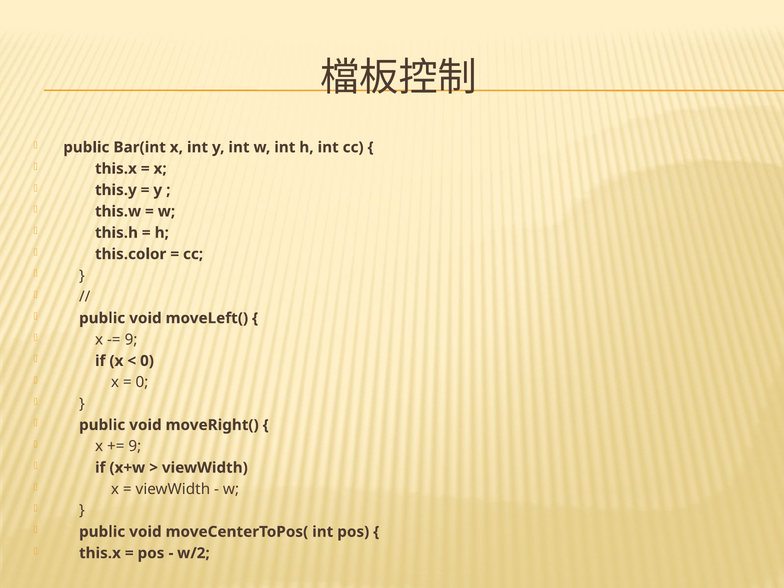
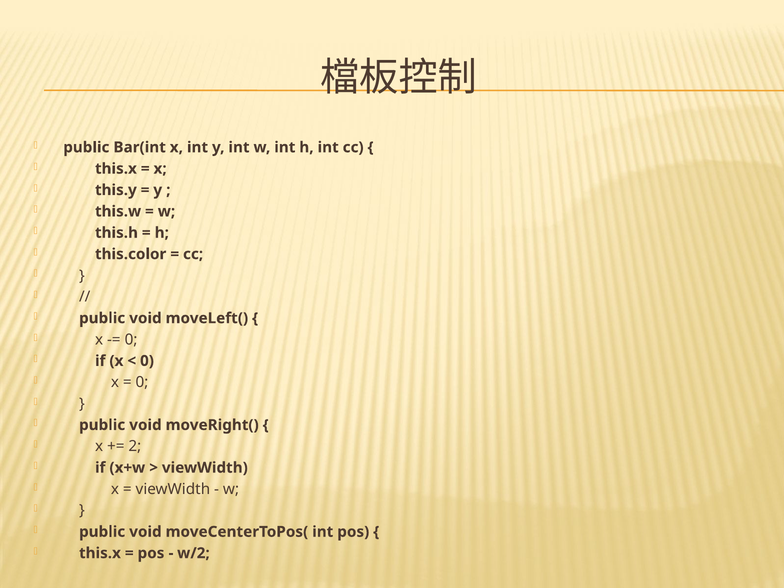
9: 9 -> 0 (131, 340)
9: 9 -> 2 (135, 446)
